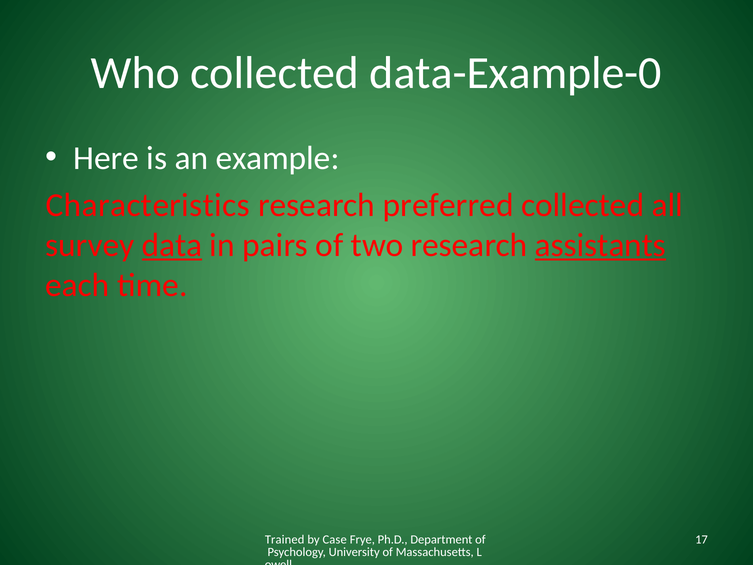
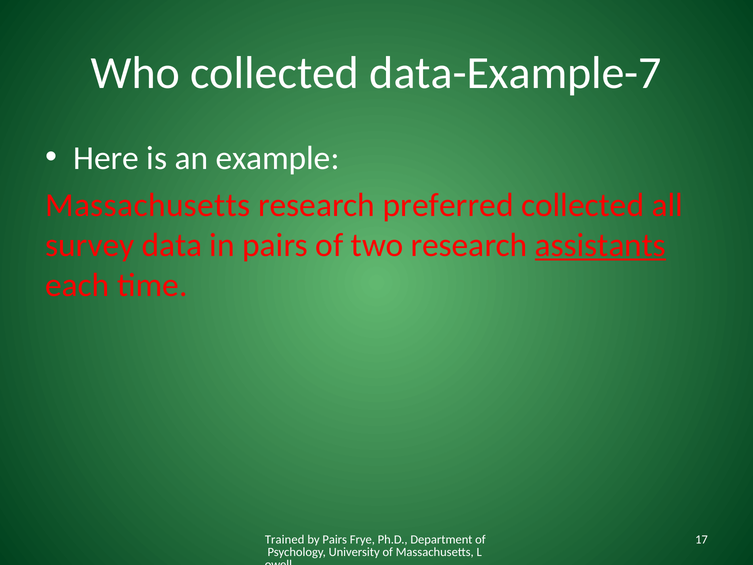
data-Example-0: data-Example-0 -> data-Example-7 (516, 73)
Characteristics: Characteristics -> Massachusetts (148, 205)
data underline: present -> none (172, 245)
by Case: Case -> Pairs (335, 539)
